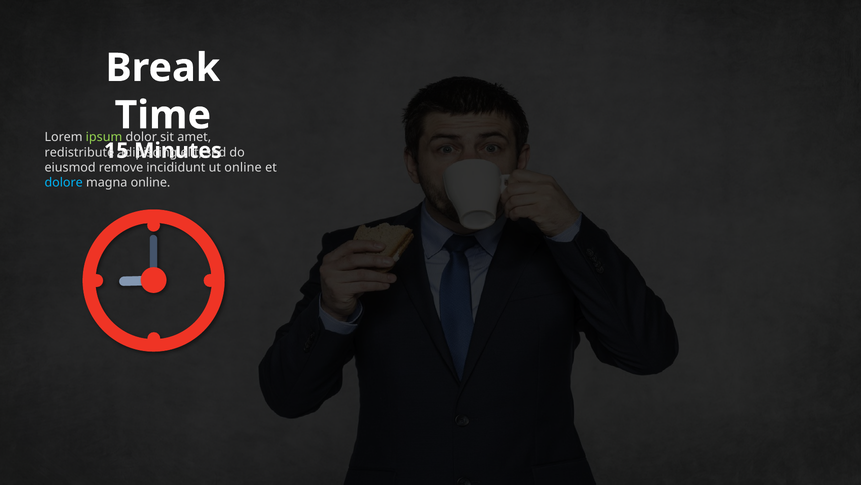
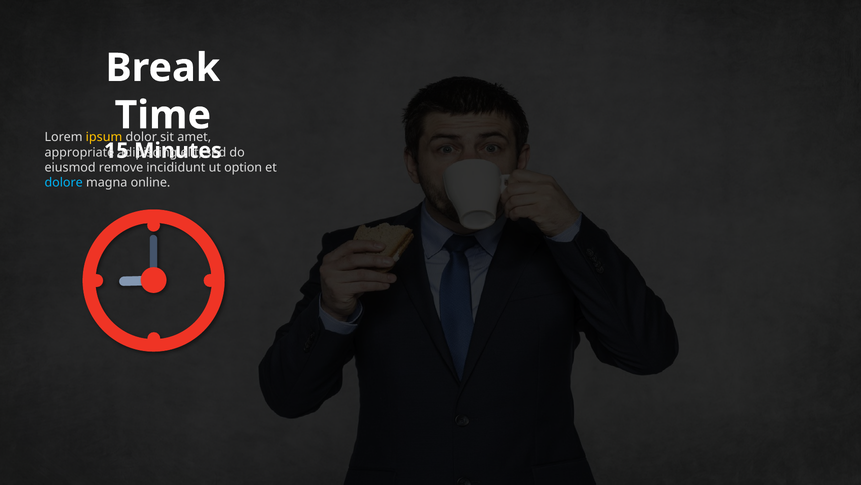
ipsum colour: light green -> yellow (104, 137)
redistribute: redistribute -> appropriate (79, 152)
online: online -> option (243, 167)
